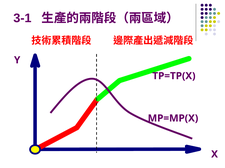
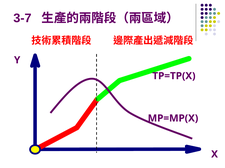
3-1: 3-1 -> 3-7 (22, 18)
